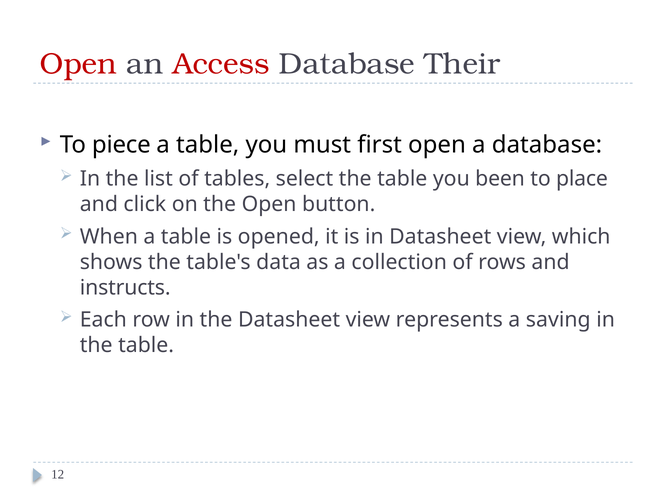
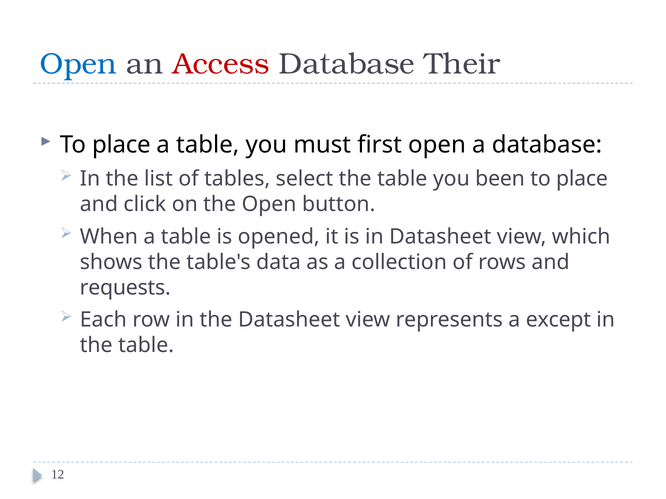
Open colour: red -> blue (78, 64)
piece: piece -> place (121, 145)
instructs: instructs -> requests (125, 288)
saving: saving -> except (558, 320)
